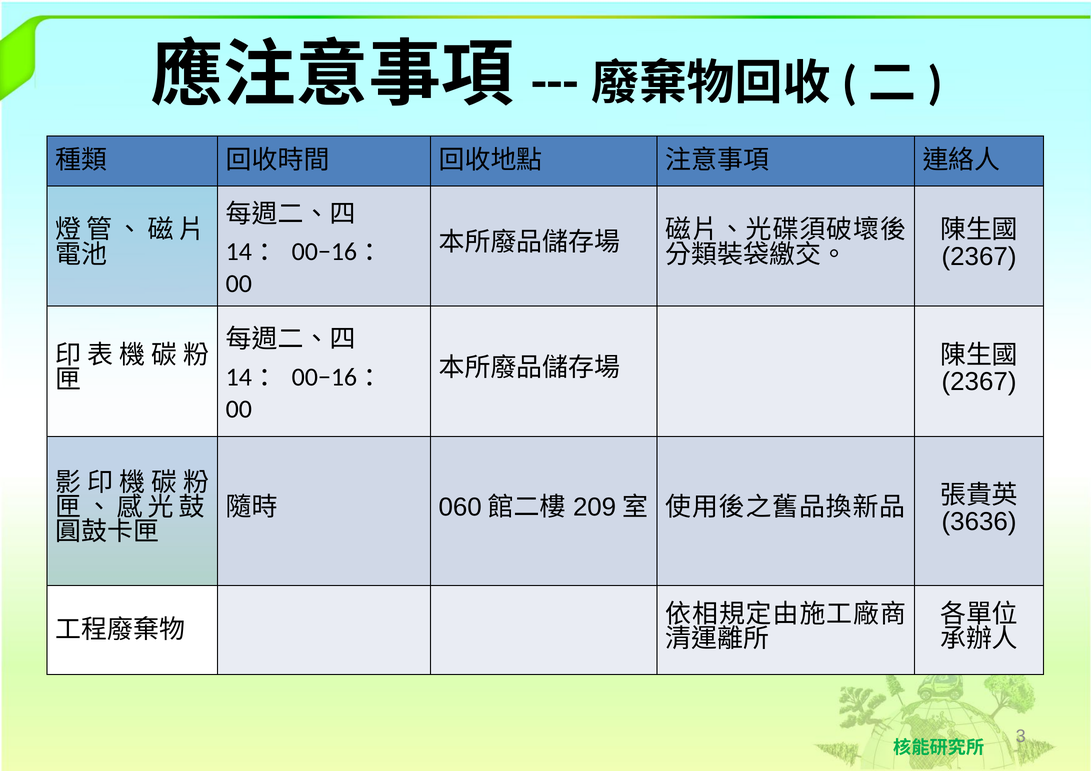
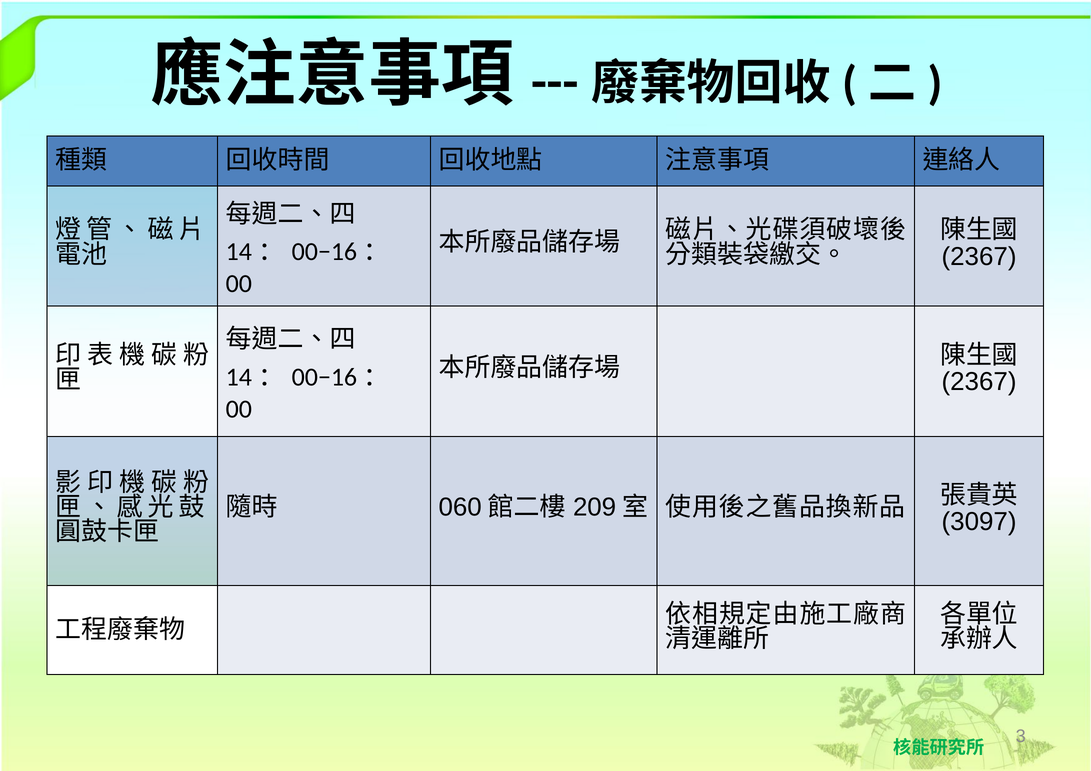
3636: 3636 -> 3097 (979, 522)
